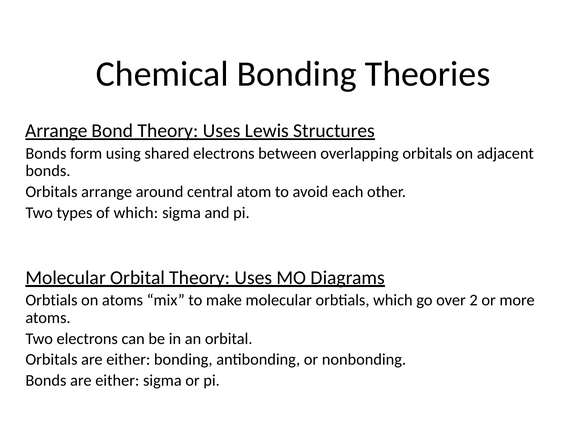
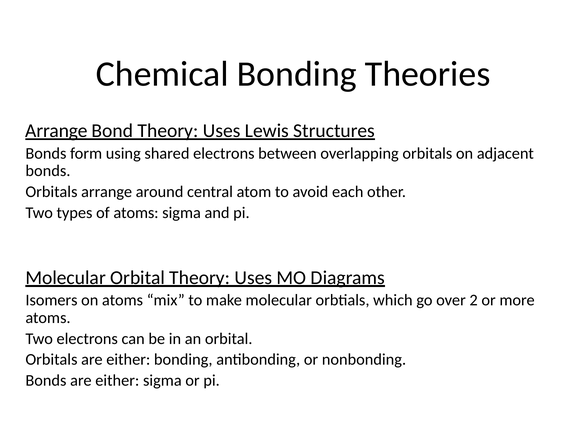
of which: which -> atoms (136, 213)
Orbtials: Orbtials -> Isomers (51, 300)
